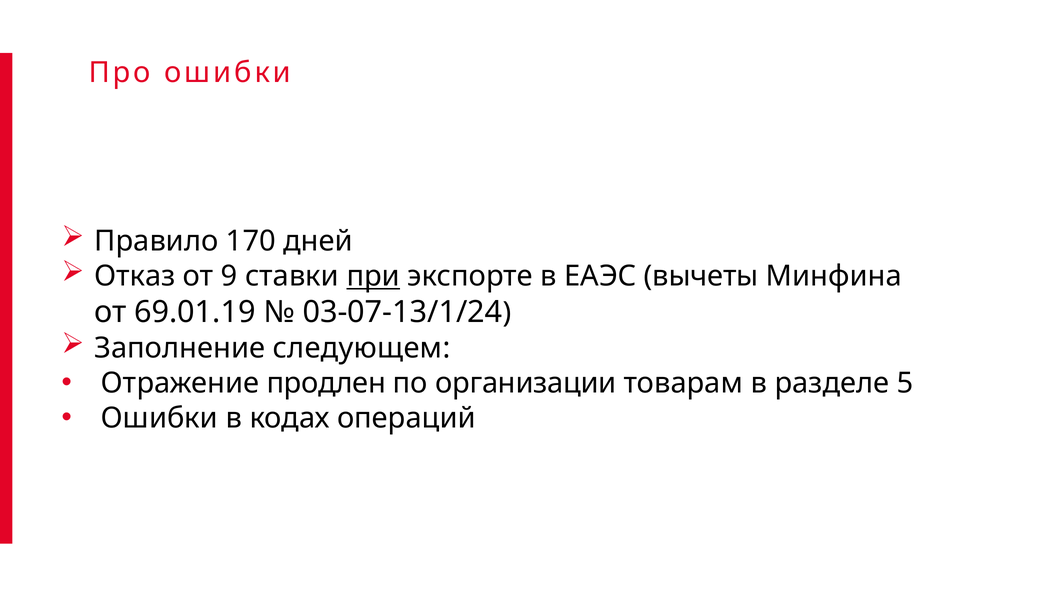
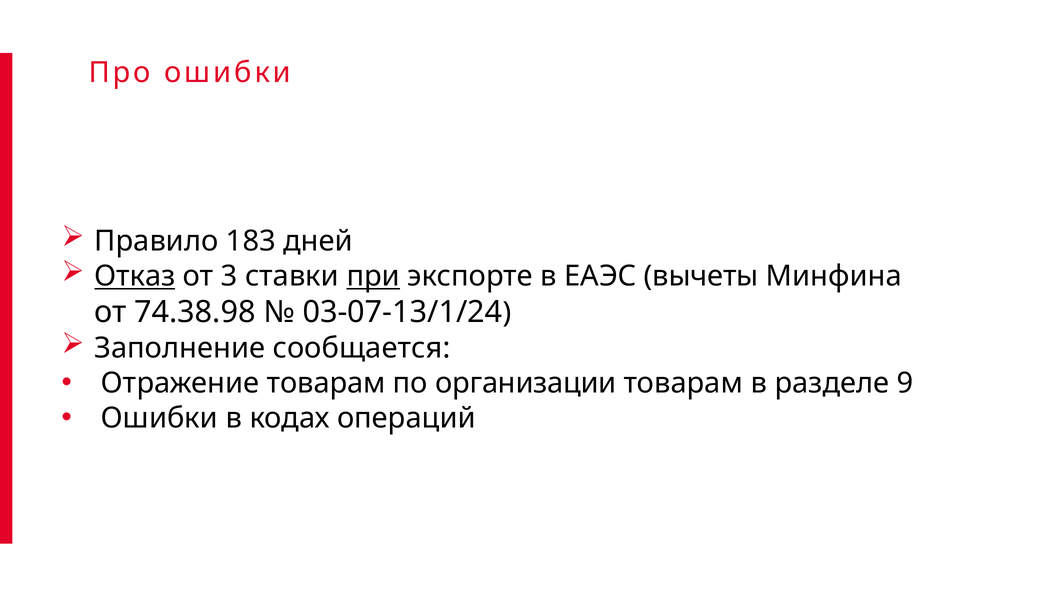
170: 170 -> 183 (251, 241)
Отказ underline: none -> present (135, 276)
9: 9 -> 3 (229, 276)
69.01.19: 69.01.19 -> 74.38.98 (195, 312)
следующем: следующем -> сообщается (362, 348)
Отражение продлен: продлен -> товарам (326, 383)
5: 5 -> 9 (905, 383)
